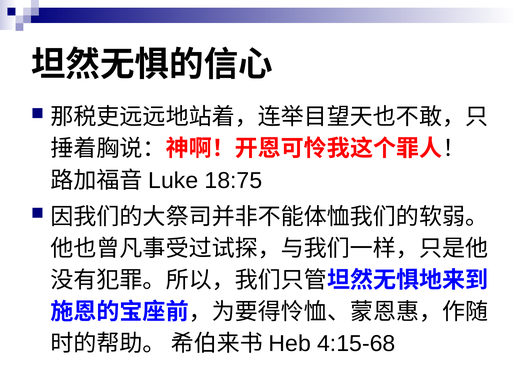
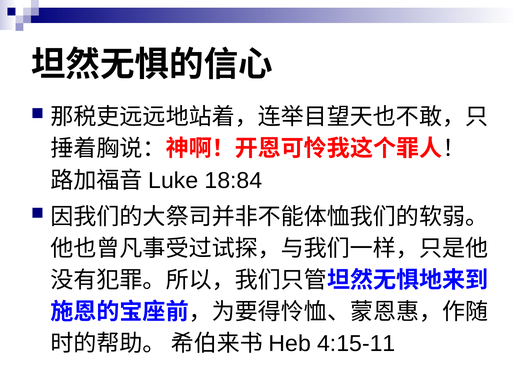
18:75: 18:75 -> 18:84 (233, 181)
4:15-68: 4:15-68 -> 4:15-11 (356, 344)
